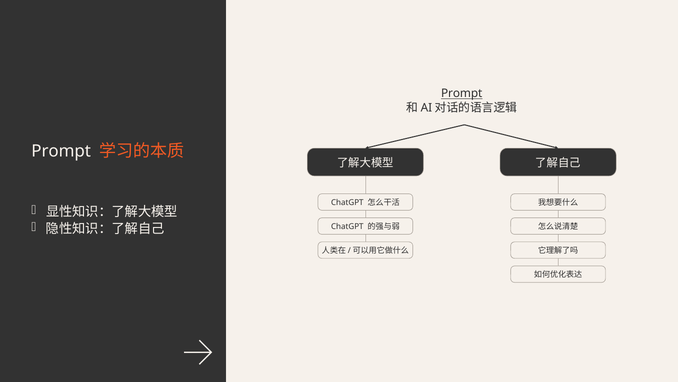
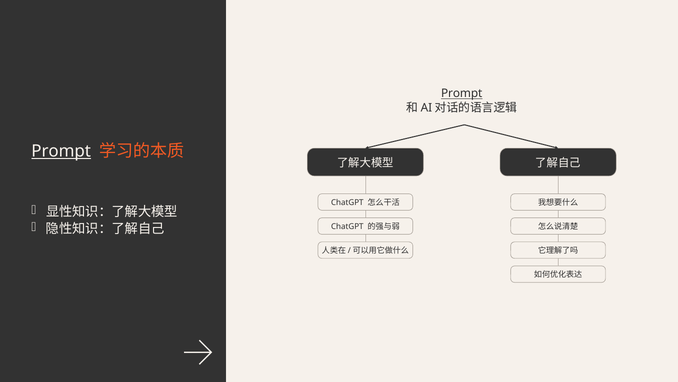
Prompt underline: none -> present (61, 151)
